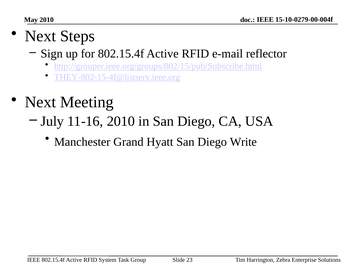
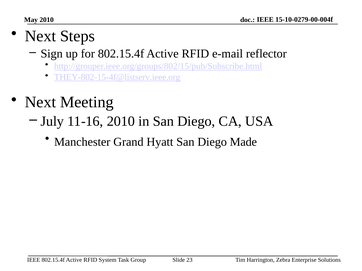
Write: Write -> Made (243, 142)
